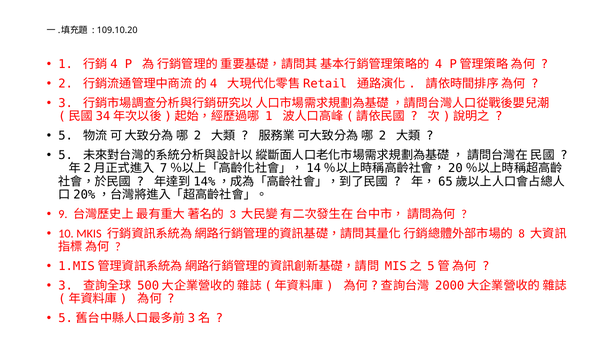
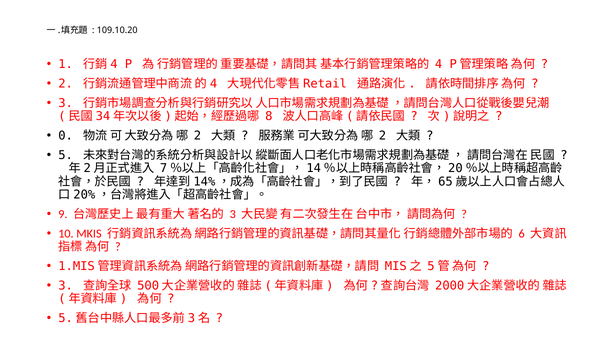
1: 1 -> 8 (269, 116)
5: 5 -> 0 (66, 136)
8: 8 -> 6 (522, 234)
